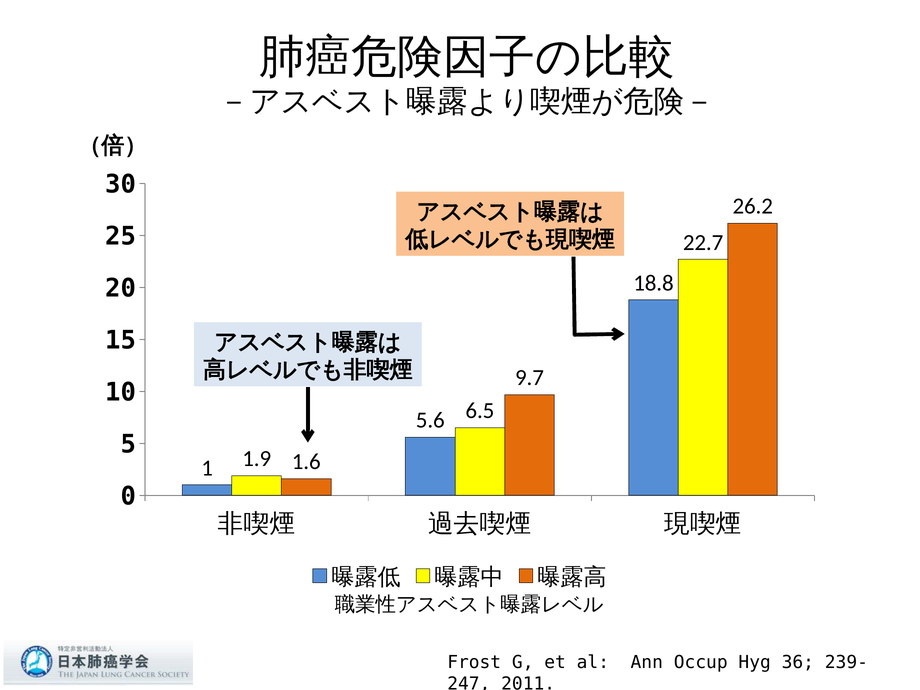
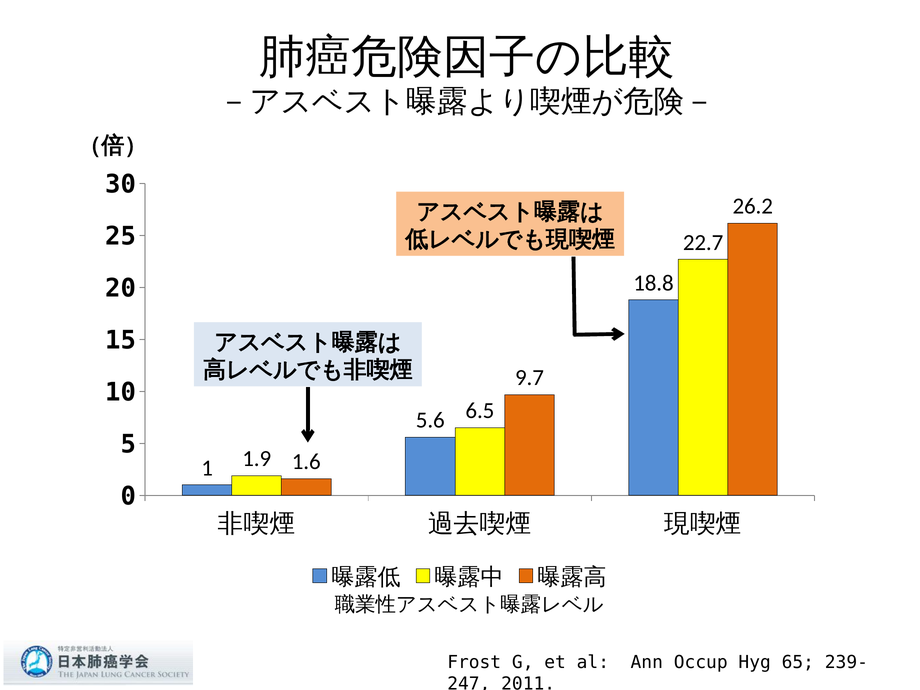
36: 36 -> 65 (798, 663)
